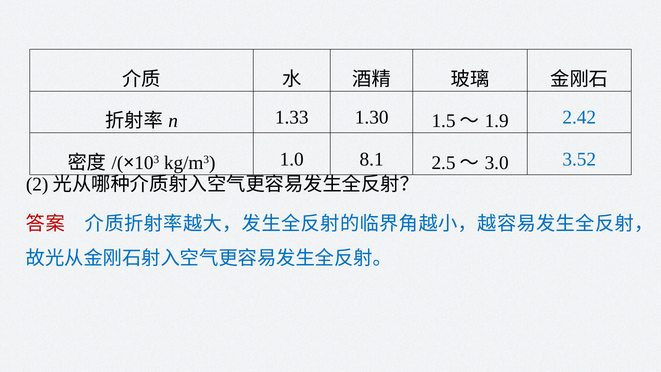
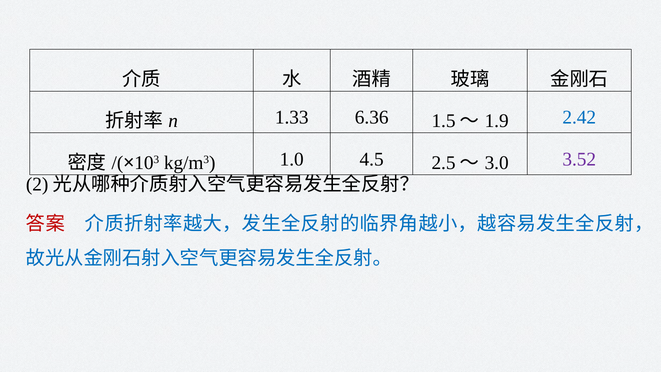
1.30: 1.30 -> 6.36 (372, 117)
8.1: 8.1 -> 4.5 (372, 159)
3.52 colour: blue -> purple (579, 159)
